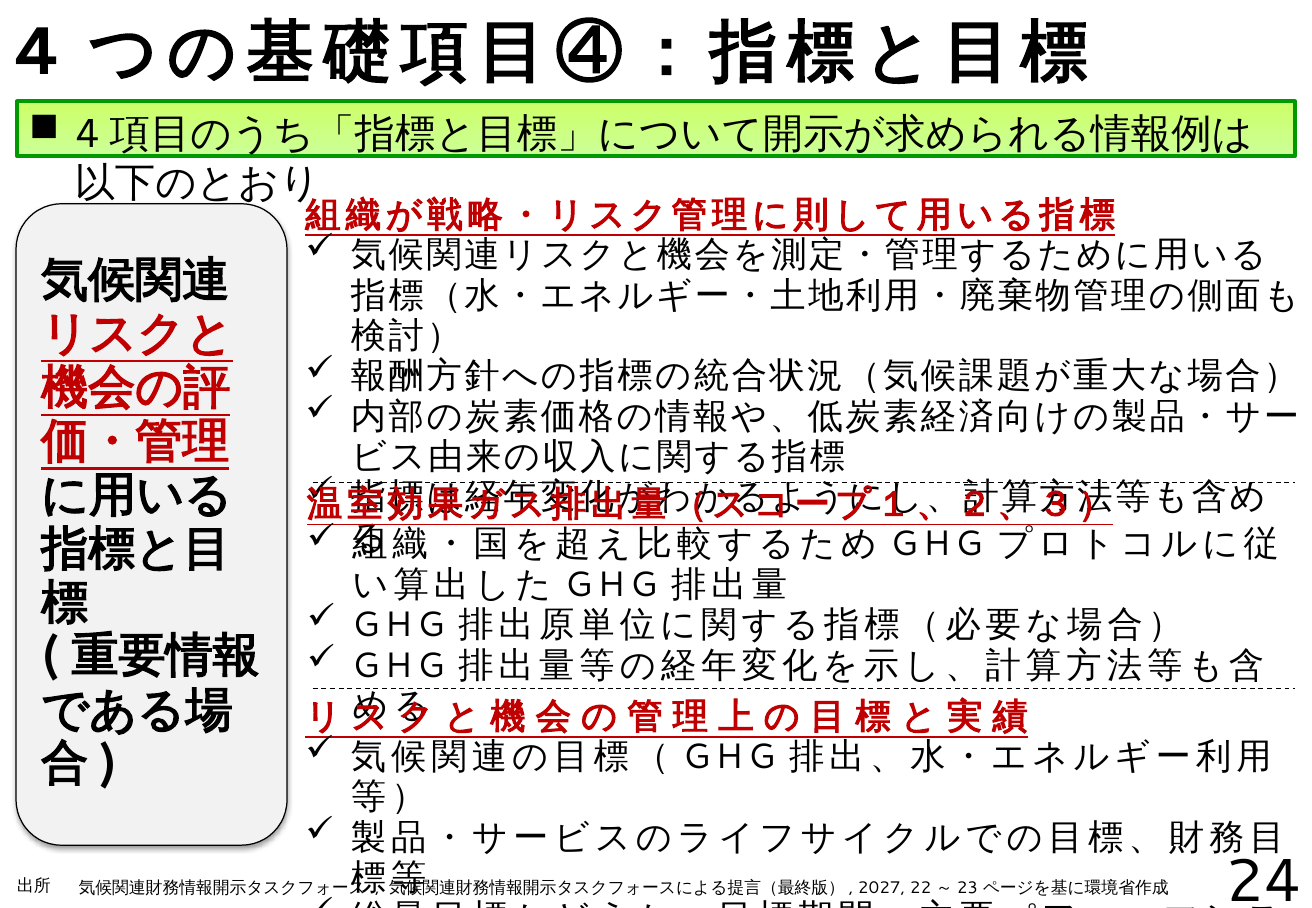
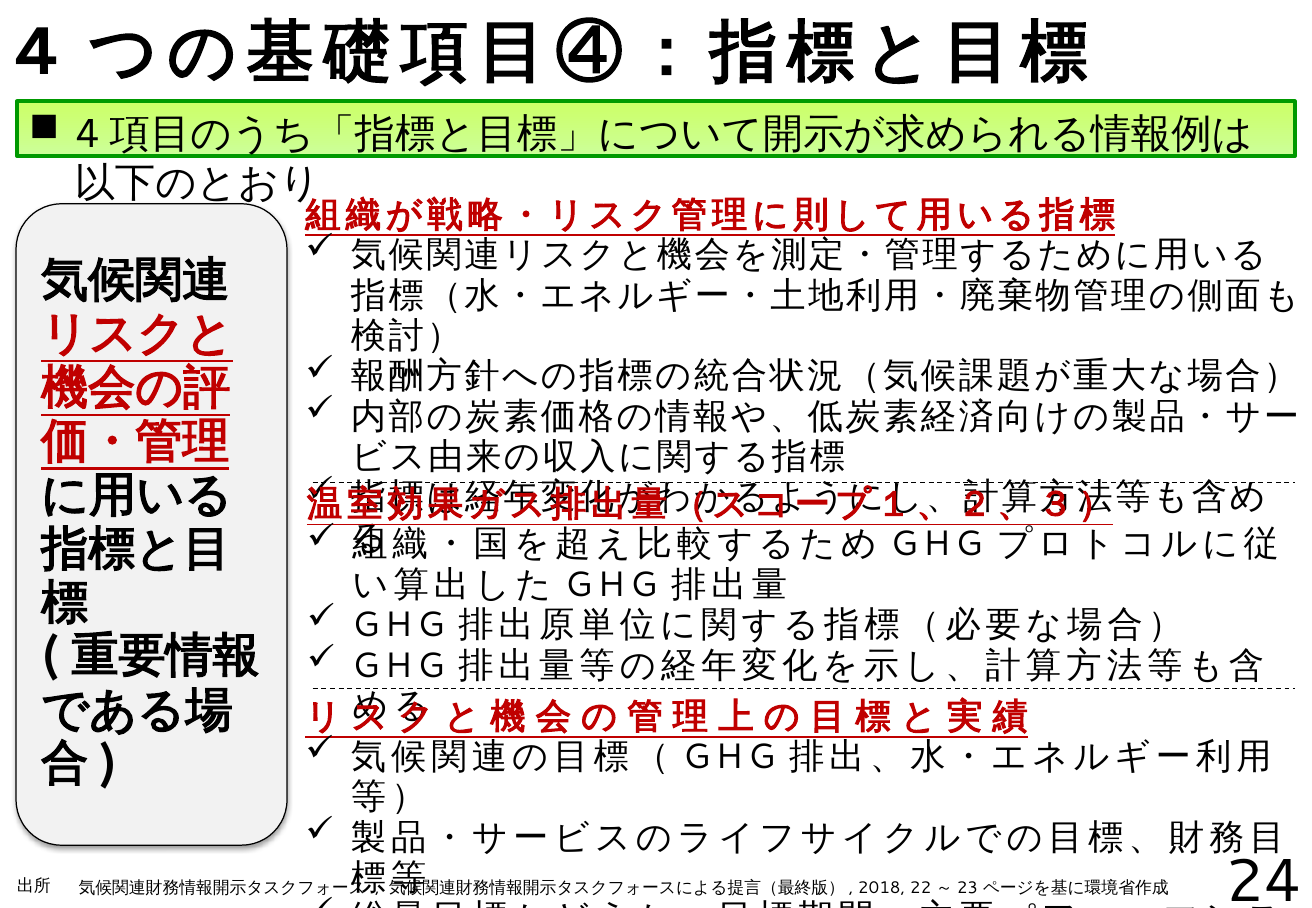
2027: 2027 -> 2018 (882, 888)
